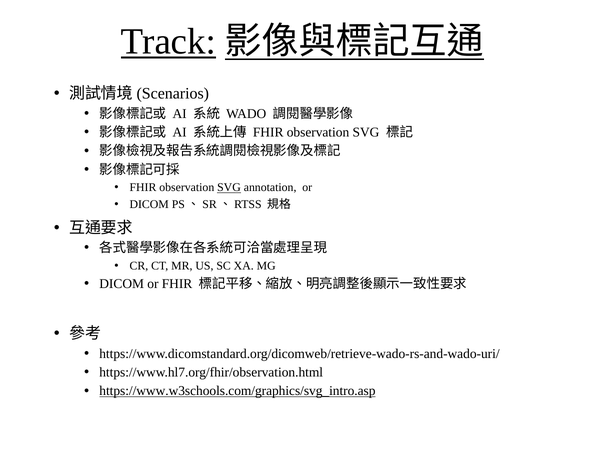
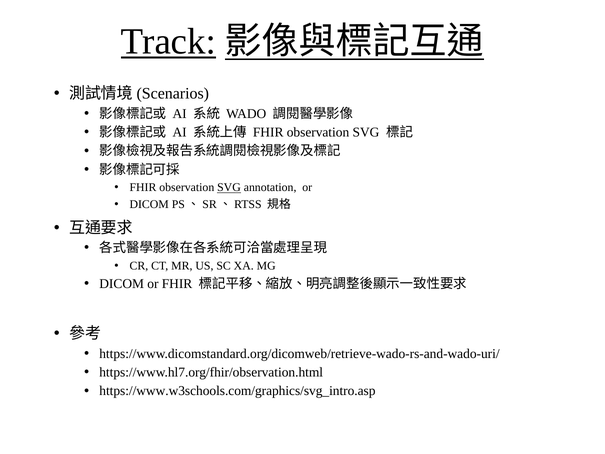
https://www.w3schools.com/graphics/svg_intro.asp underline: present -> none (237, 391)
